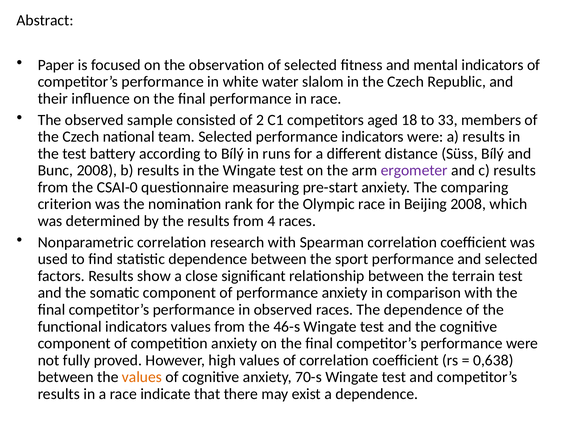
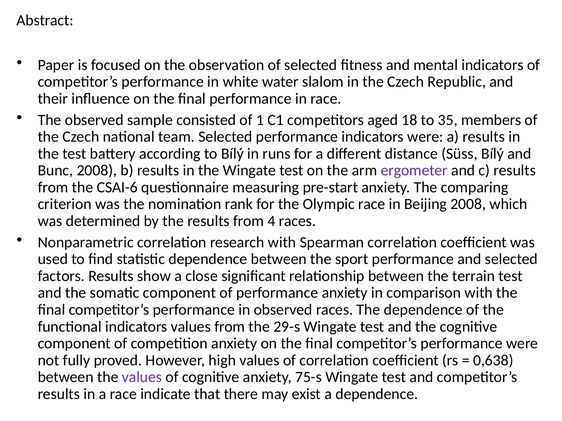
2: 2 -> 1 (260, 120)
33: 33 -> 35 (448, 120)
CSAI-0: CSAI-0 -> CSAI-6 (117, 188)
46-s: 46-s -> 29-s (287, 327)
values colour: orange -> purple (142, 377)
70-s: 70-s -> 75-s (308, 377)
